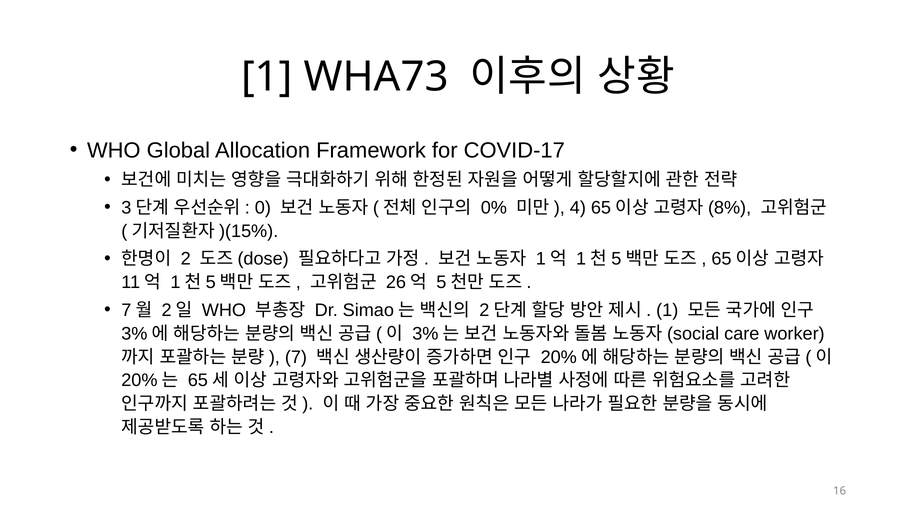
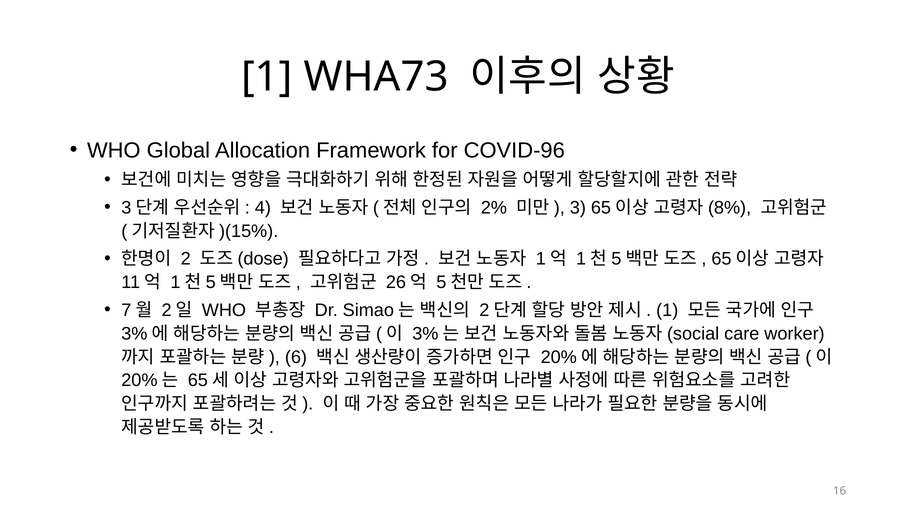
COVID-17: COVID-17 -> COVID-96 (514, 150)
0: 0 -> 4 (263, 208)
0%: 0% -> 2% (494, 208)
4: 4 -> 3 (578, 208)
7: 7 -> 6 (296, 357)
